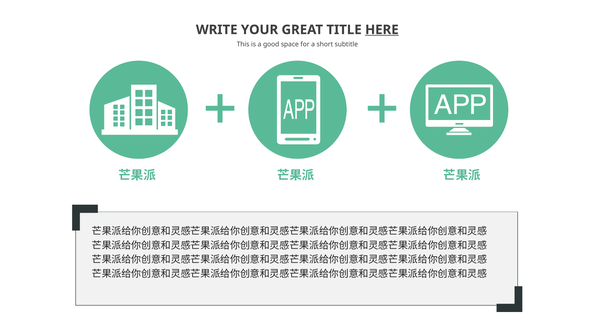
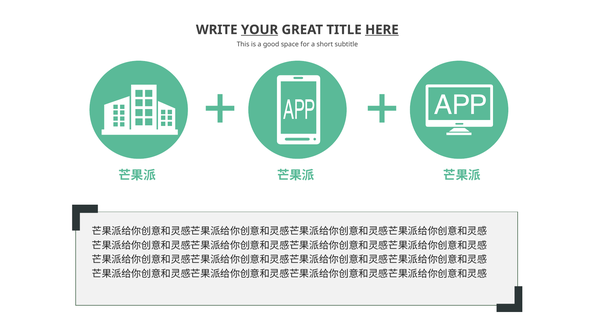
YOUR underline: none -> present (260, 30)
